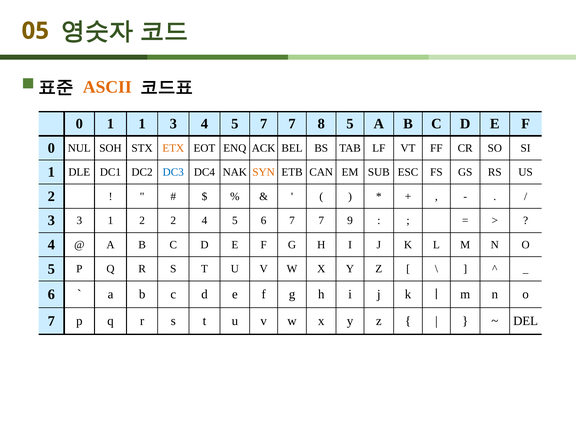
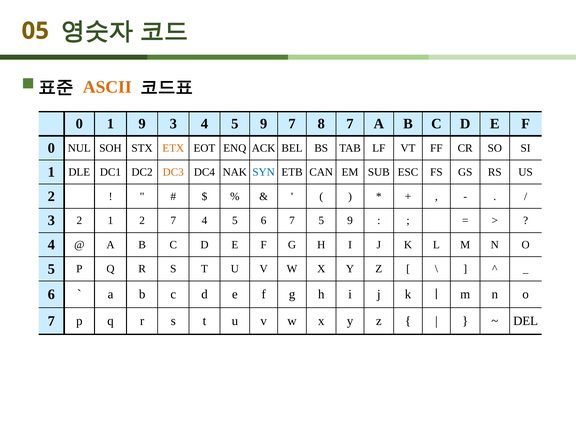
1 1: 1 -> 9 (142, 124)
4 5 7: 7 -> 9 (264, 124)
8 5: 5 -> 7 (350, 124)
DC3 colour: blue -> orange (173, 172)
SYN colour: orange -> blue (264, 172)
3 3: 3 -> 2 (79, 221)
2 2: 2 -> 7 (173, 221)
6 7 7: 7 -> 5 (321, 221)
